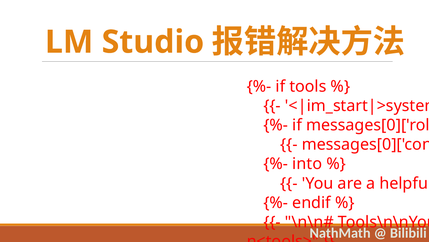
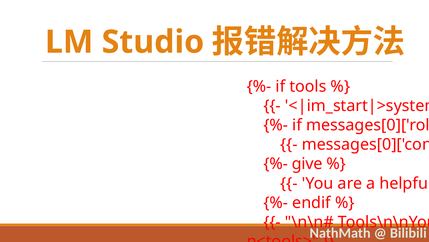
into: into -> give (307, 164)
